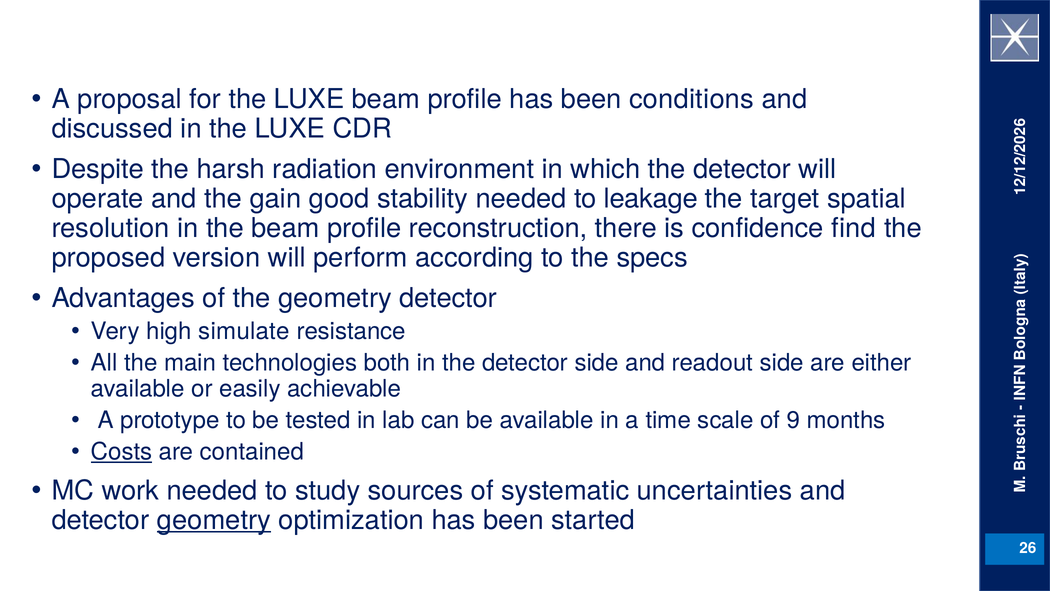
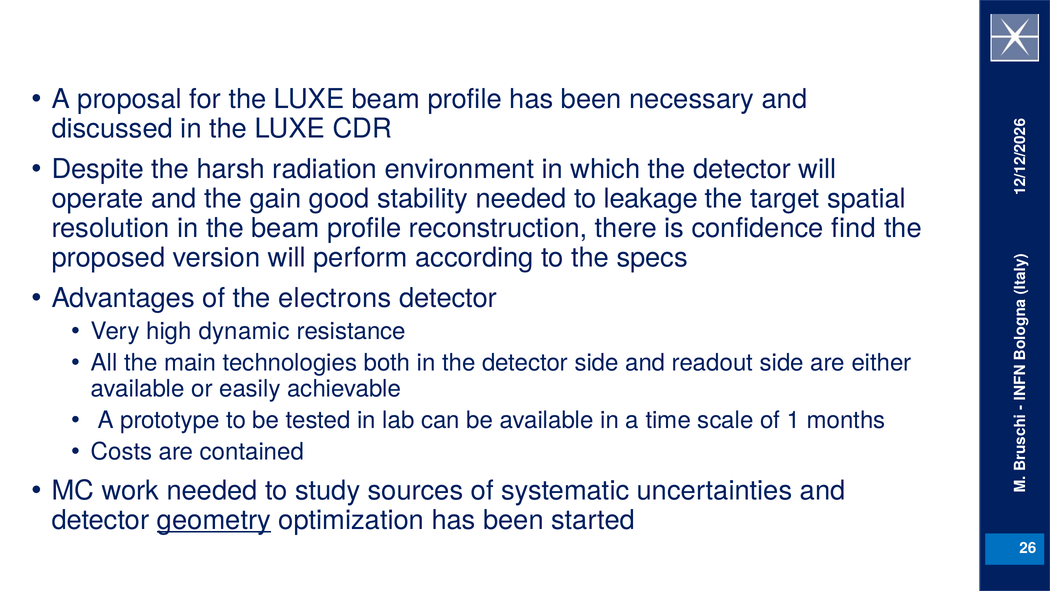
conditions: conditions -> necessary (692, 99)
the geometry: geometry -> electrons (335, 298)
simulate: simulate -> dynamic (244, 331)
of 9: 9 -> 1 (794, 420)
Costs underline: present -> none (122, 452)
